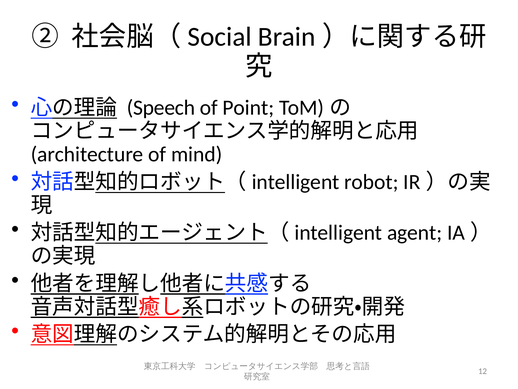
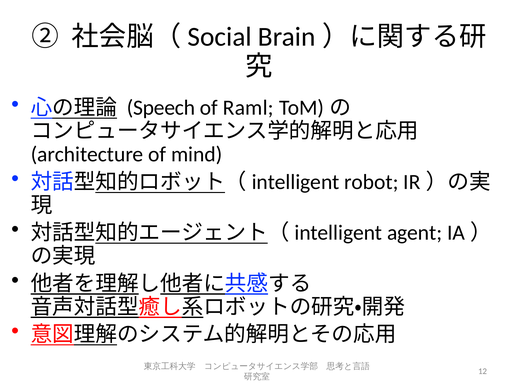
Point: Point -> Raml (248, 108)
